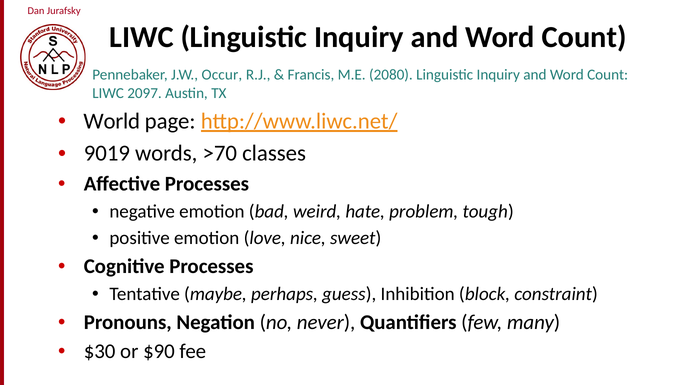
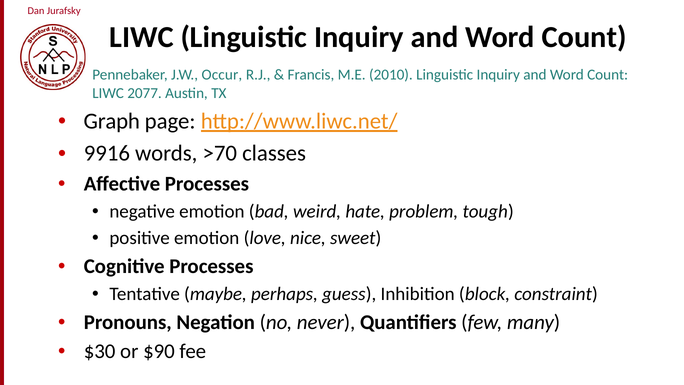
2080: 2080 -> 2010 (391, 75)
2097: 2097 -> 2077 (145, 93)
World: World -> Graph (112, 121)
9019: 9019 -> 9916 (107, 153)
